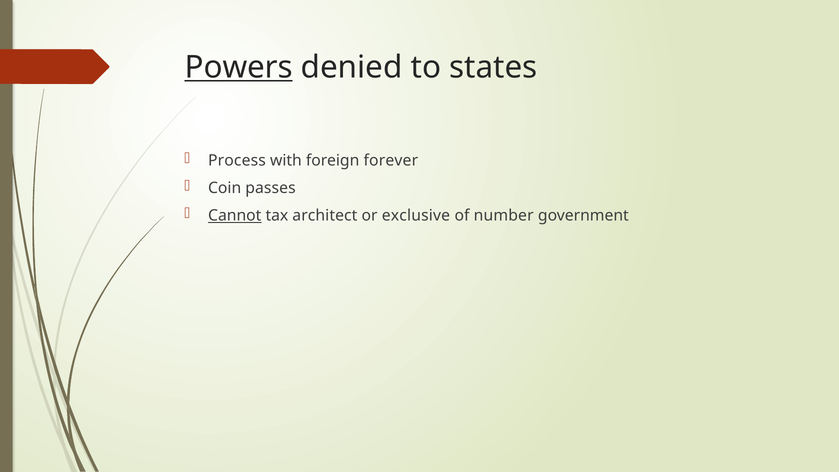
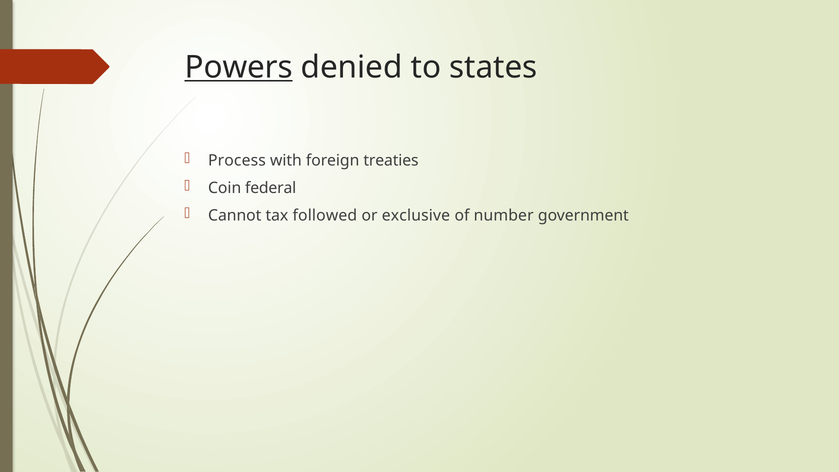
forever: forever -> treaties (391, 161)
passes: passes -> federal (271, 188)
Cannot underline: present -> none (235, 216)
architect: architect -> followed (325, 216)
